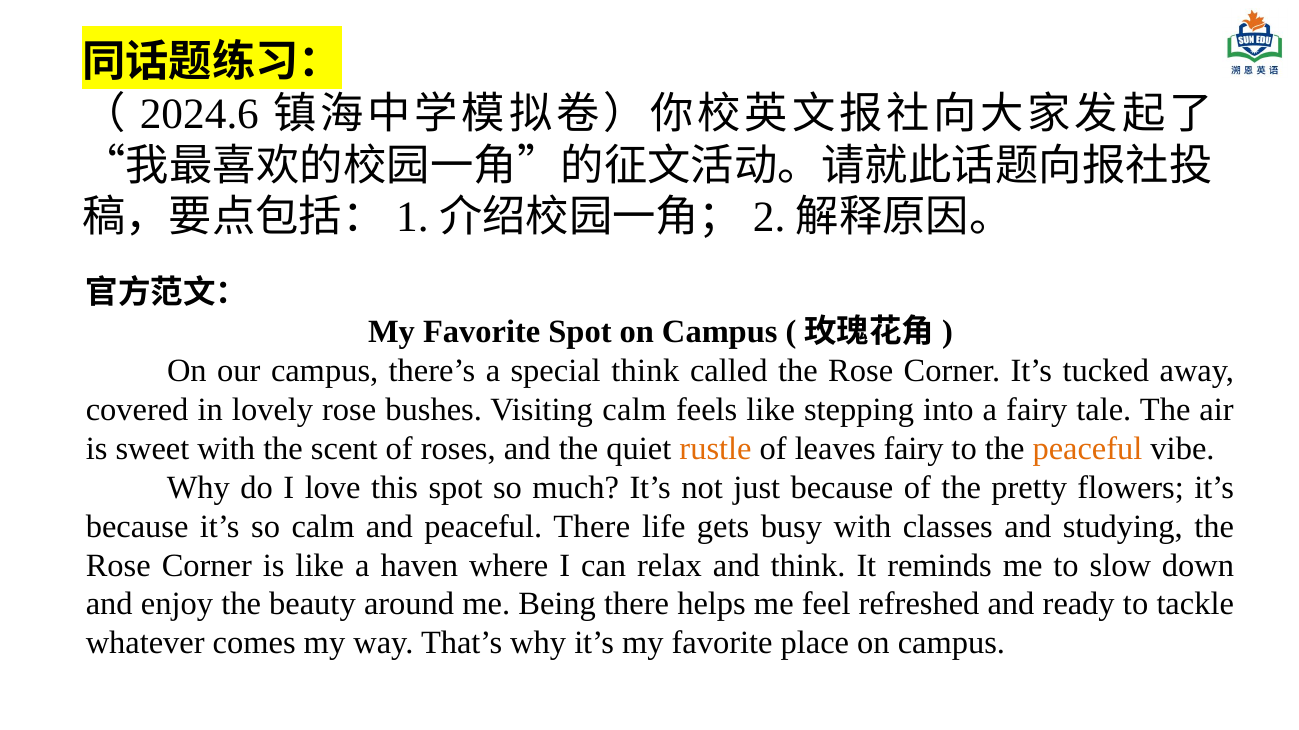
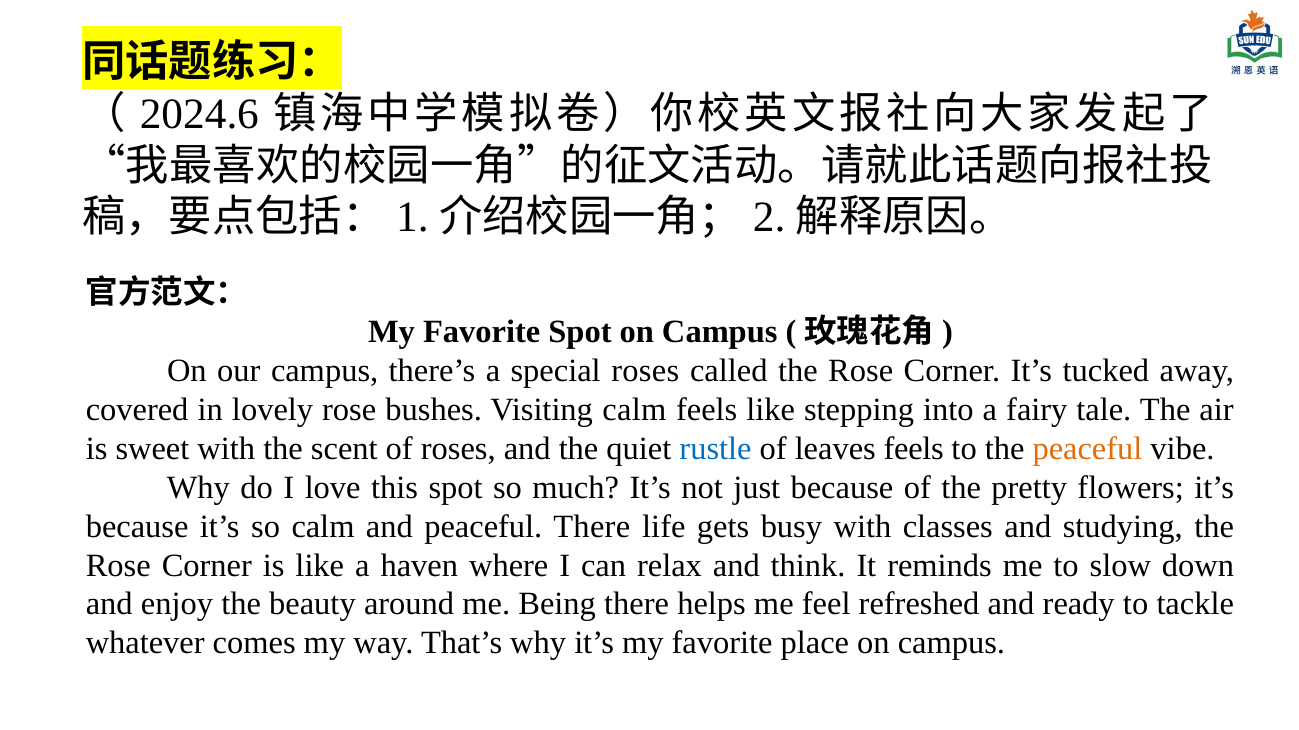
special think: think -> roses (645, 371)
rustle colour: orange -> blue (715, 449)
leaves fairy: fairy -> feels (914, 449)
